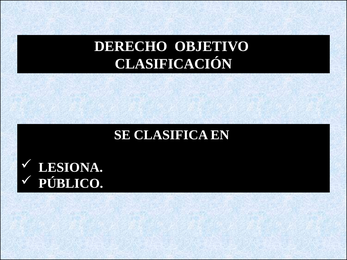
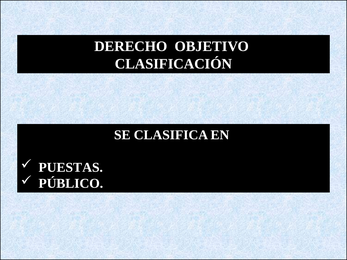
LESIONA: LESIONA -> PUESTAS (71, 167)
